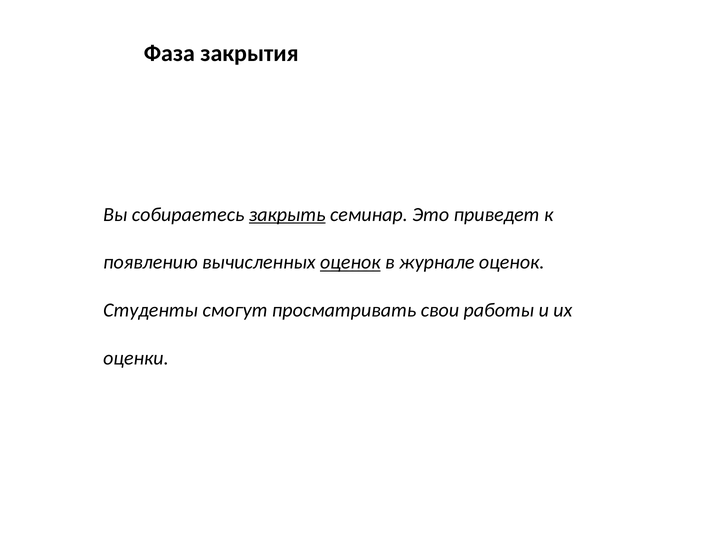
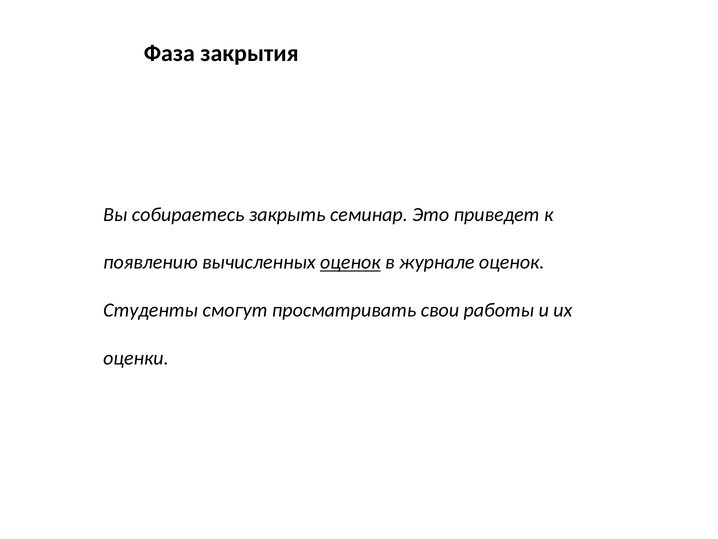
закрыть underline: present -> none (287, 214)
